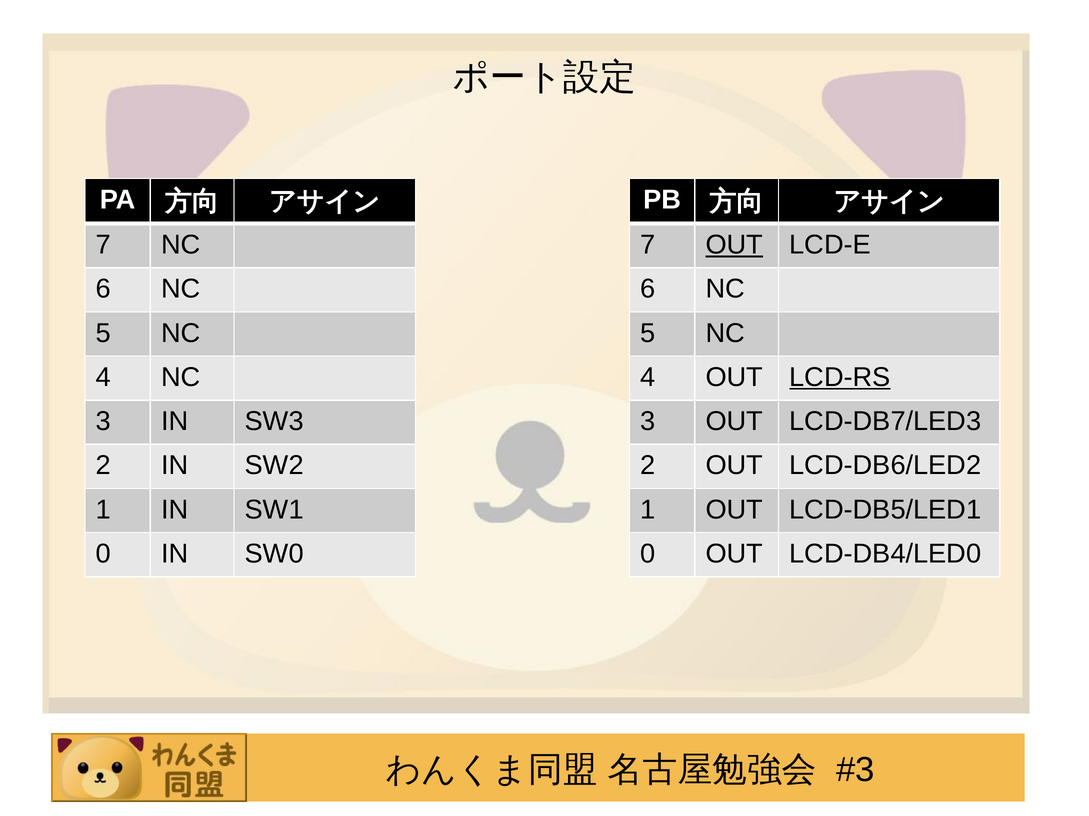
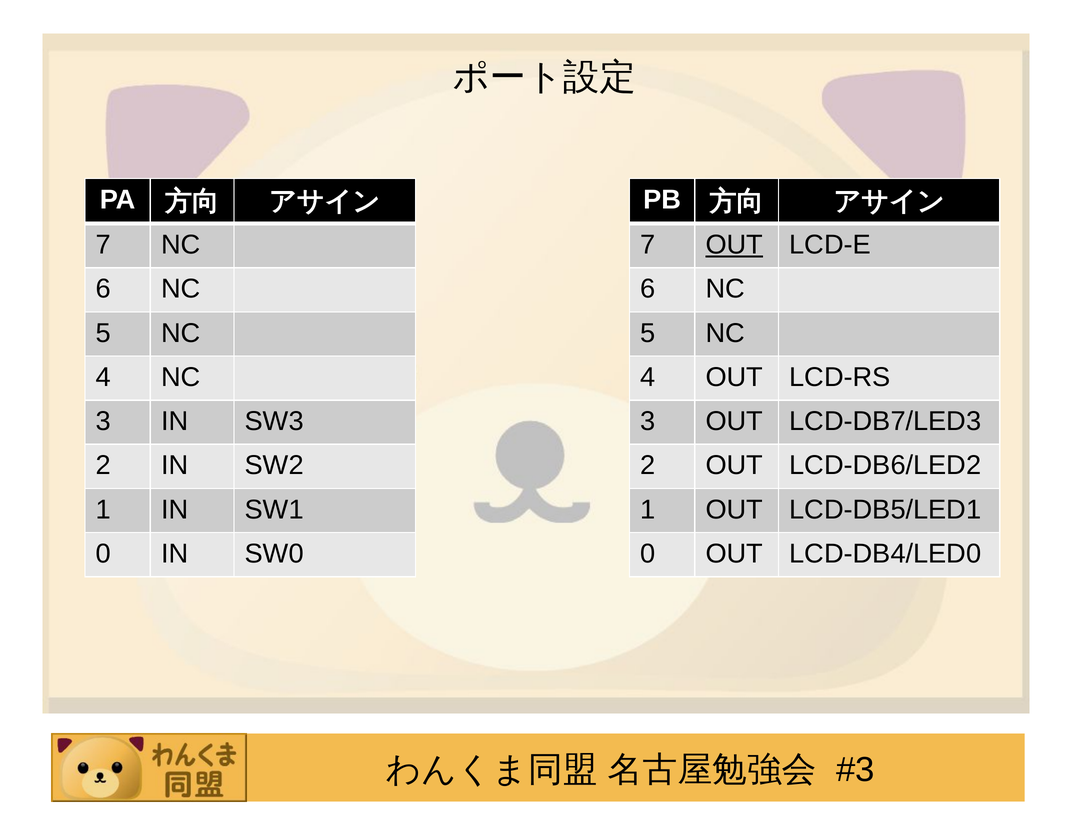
LCD-RS underline: present -> none (840, 378)
